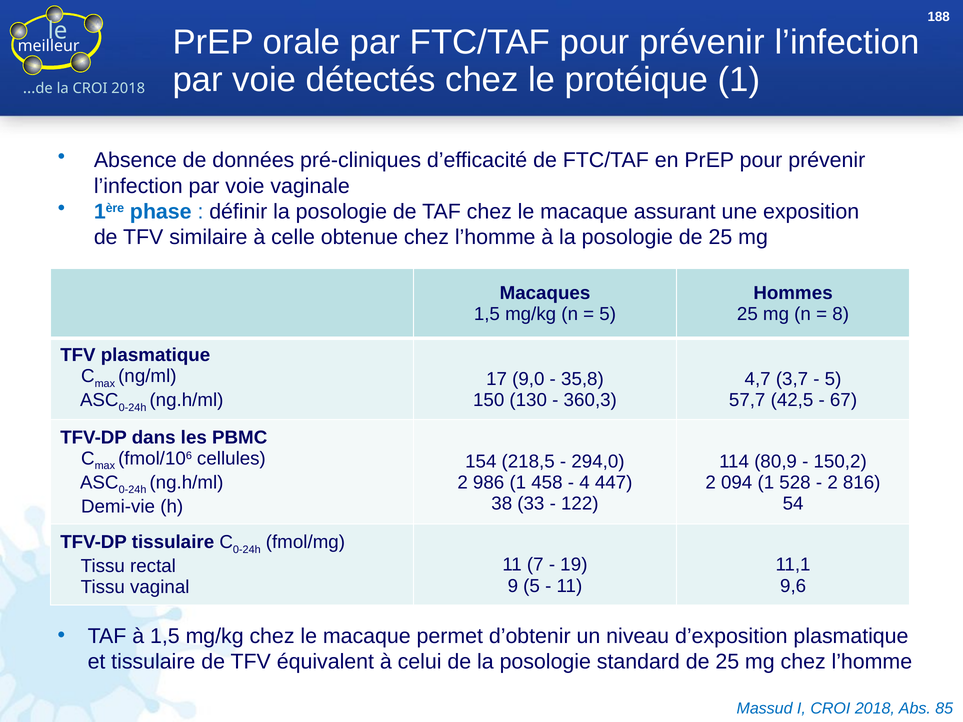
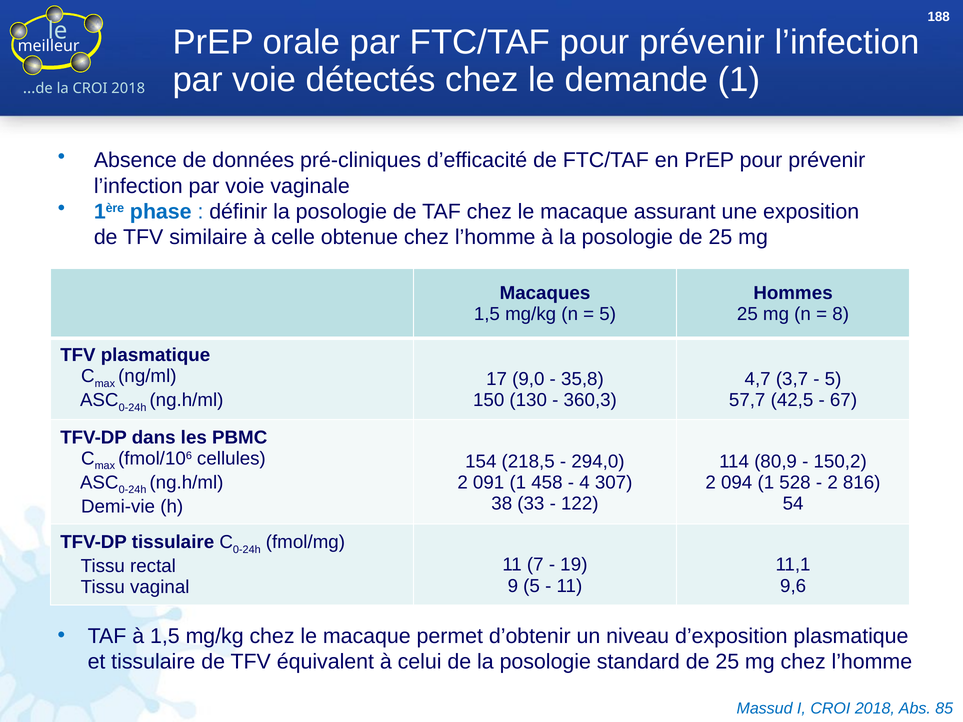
protéique: protéique -> demande (637, 80)
986: 986 -> 091 (489, 483)
447: 447 -> 307 (614, 483)
